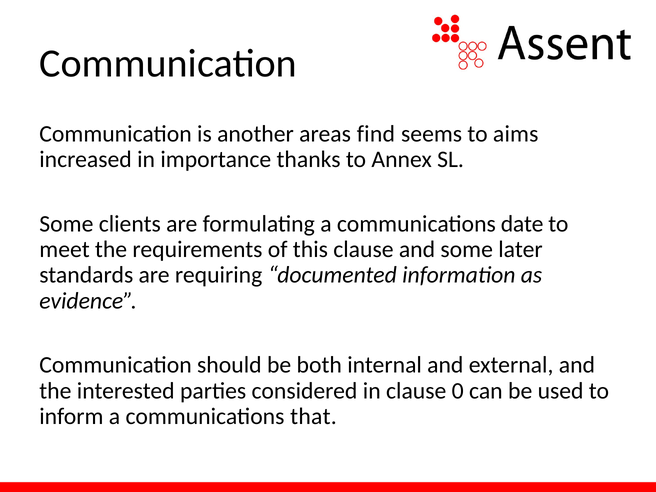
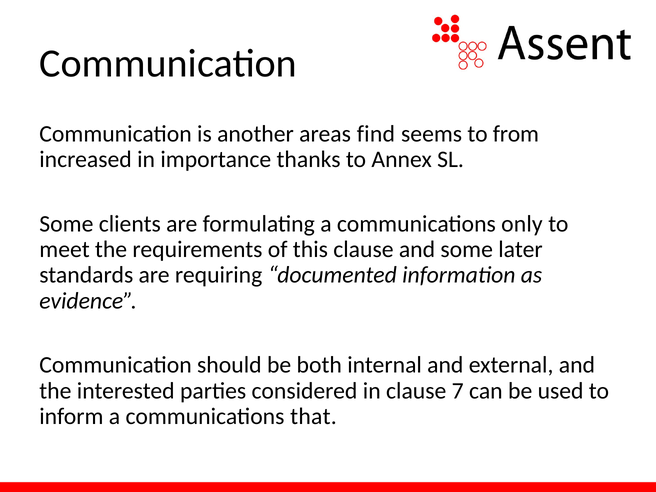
aims: aims -> from (516, 134)
date: date -> only (522, 224)
0: 0 -> 7 (458, 391)
